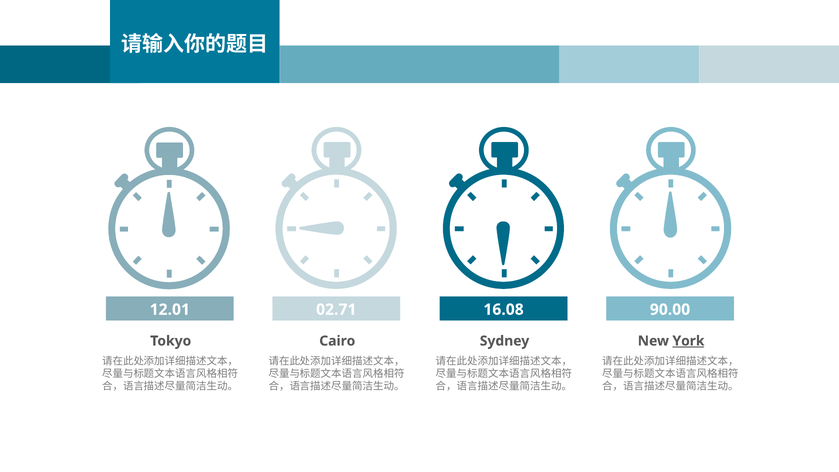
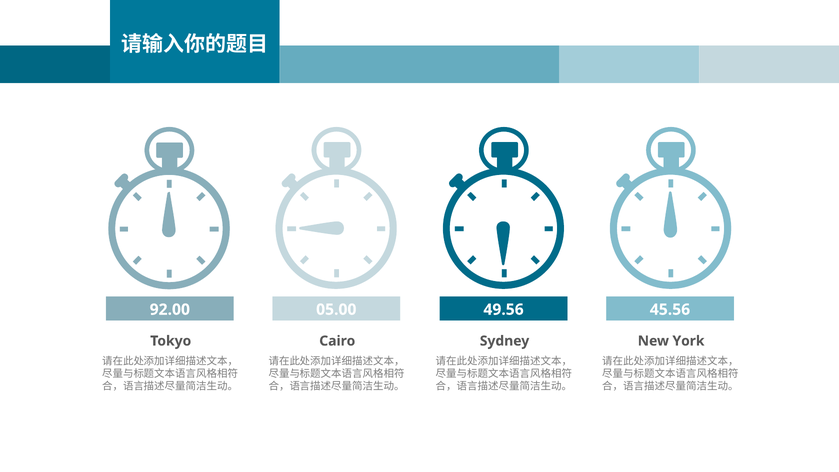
12.01: 12.01 -> 92.00 (170, 310)
02.71: 02.71 -> 05.00 (336, 310)
16.08: 16.08 -> 49.56 (504, 310)
90.00: 90.00 -> 45.56 (670, 310)
York underline: present -> none (688, 341)
